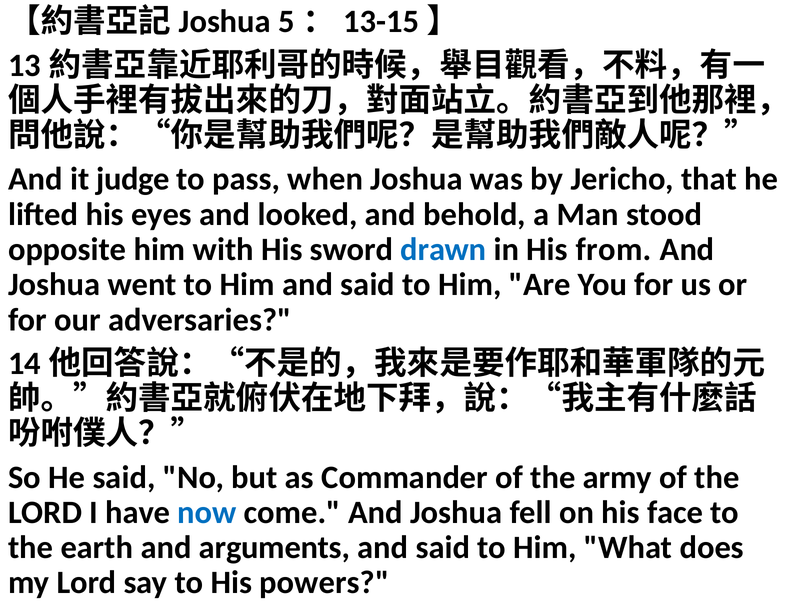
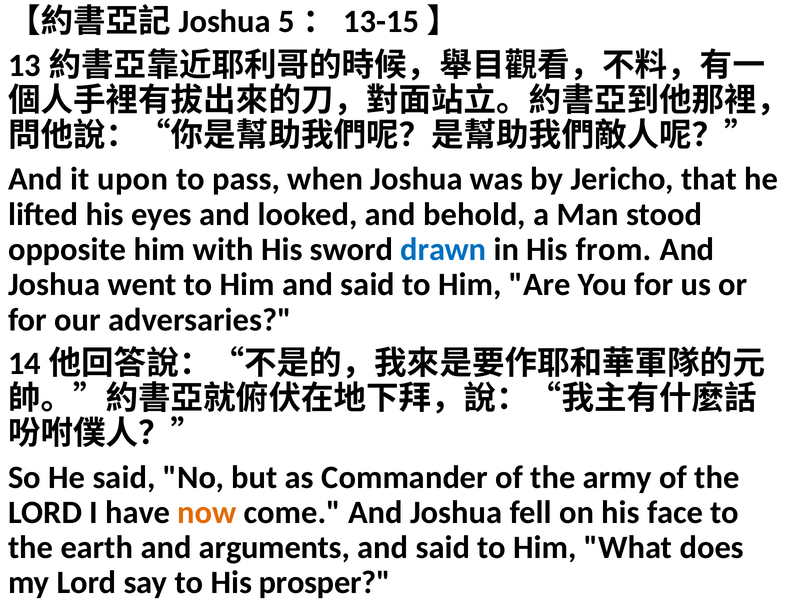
judge: judge -> upon (133, 179)
now colour: blue -> orange (207, 512)
powers: powers -> prosper (325, 583)
